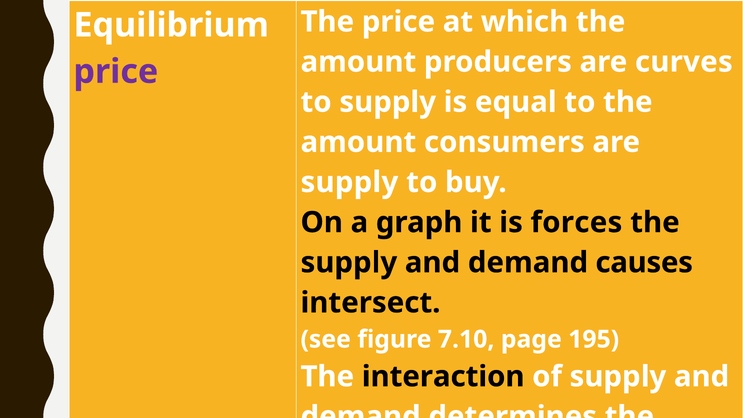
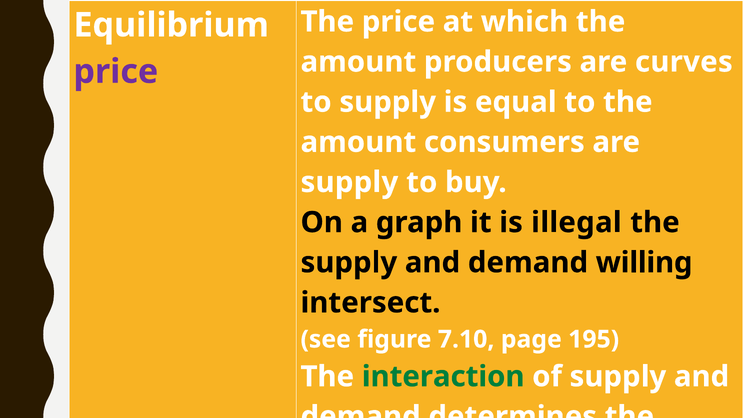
forces: forces -> illegal (576, 222)
causes: causes -> willing (644, 263)
interaction colour: black -> green (443, 377)
